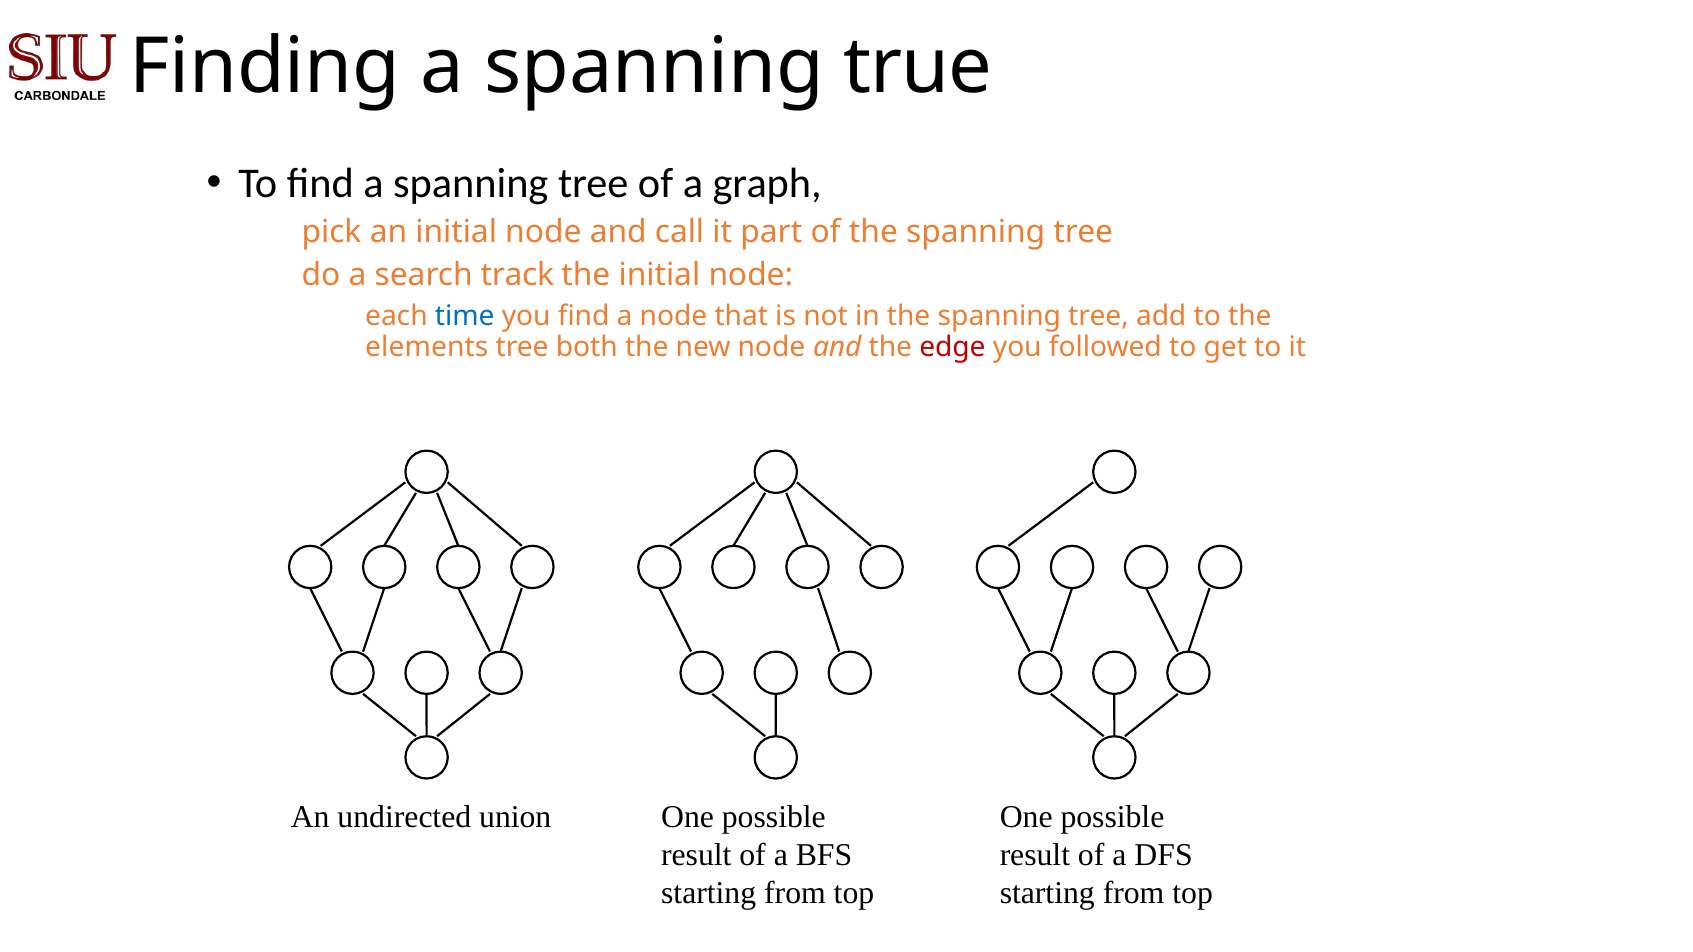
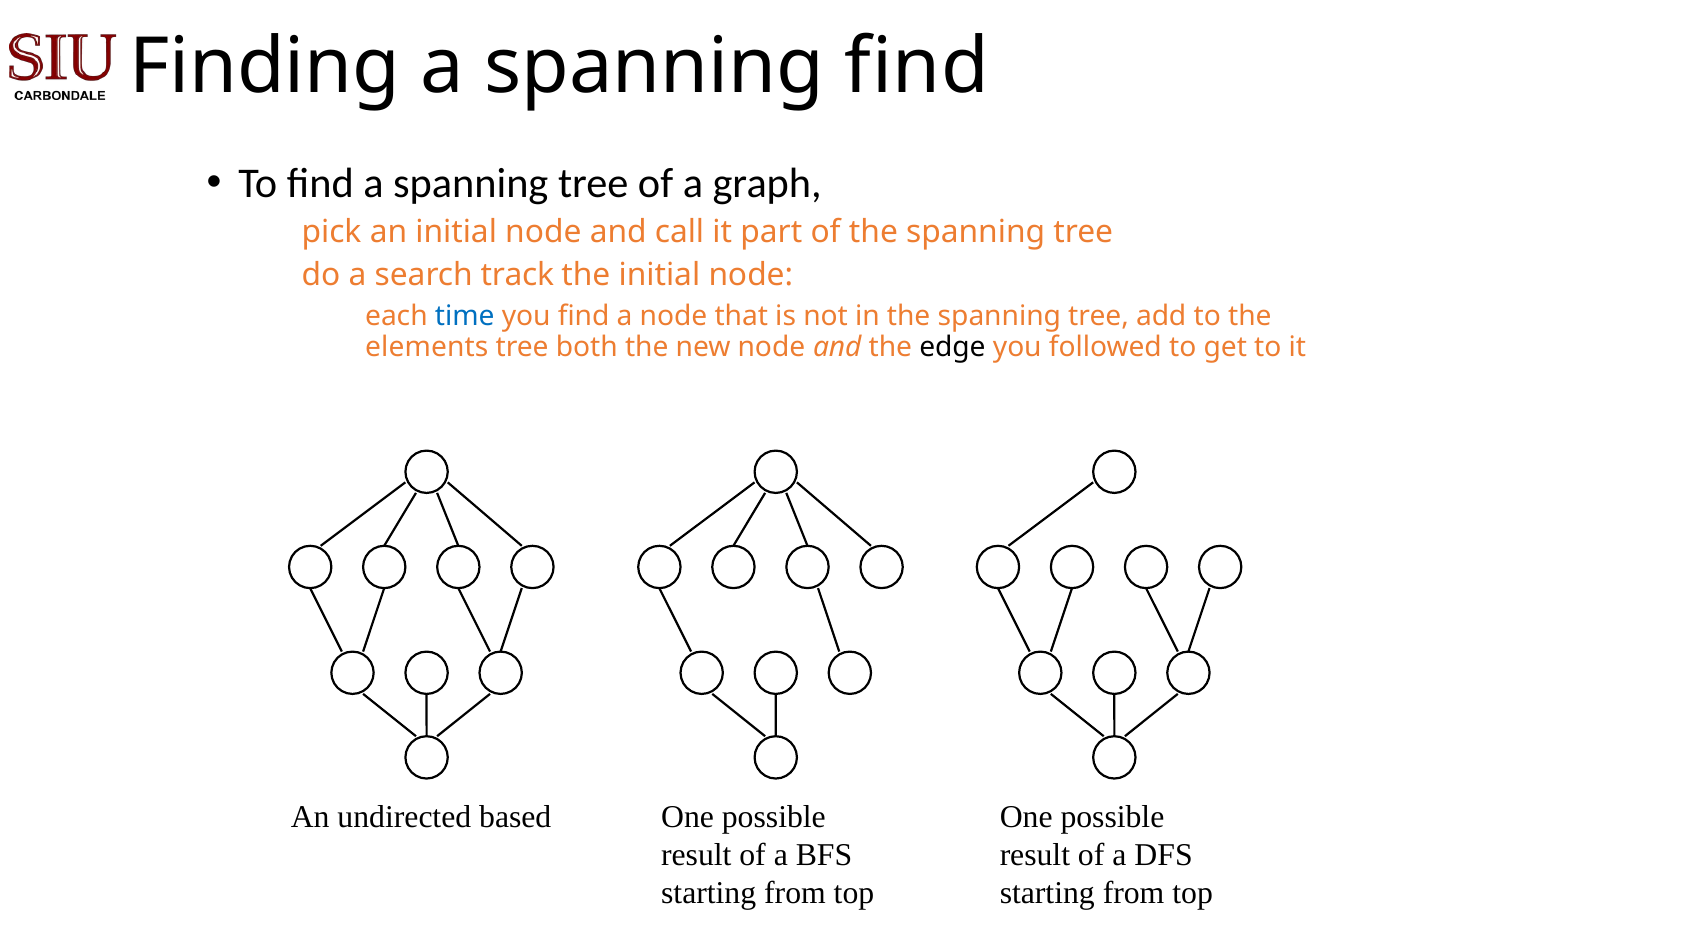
spanning true: true -> find (917, 67)
edge colour: red -> black (953, 347)
union: union -> based (515, 817)
